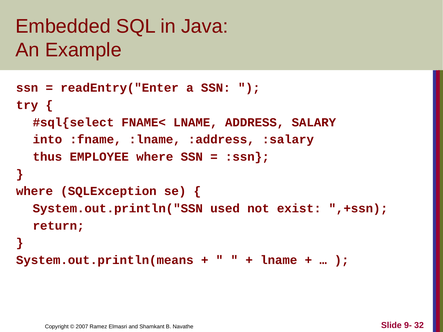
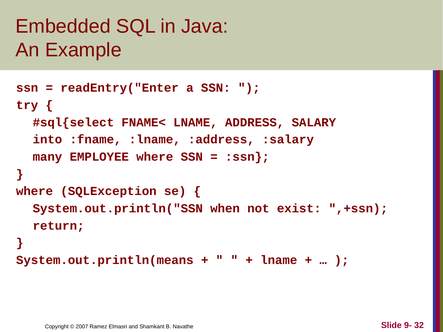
thus: thus -> many (47, 157)
used: used -> when (225, 209)
